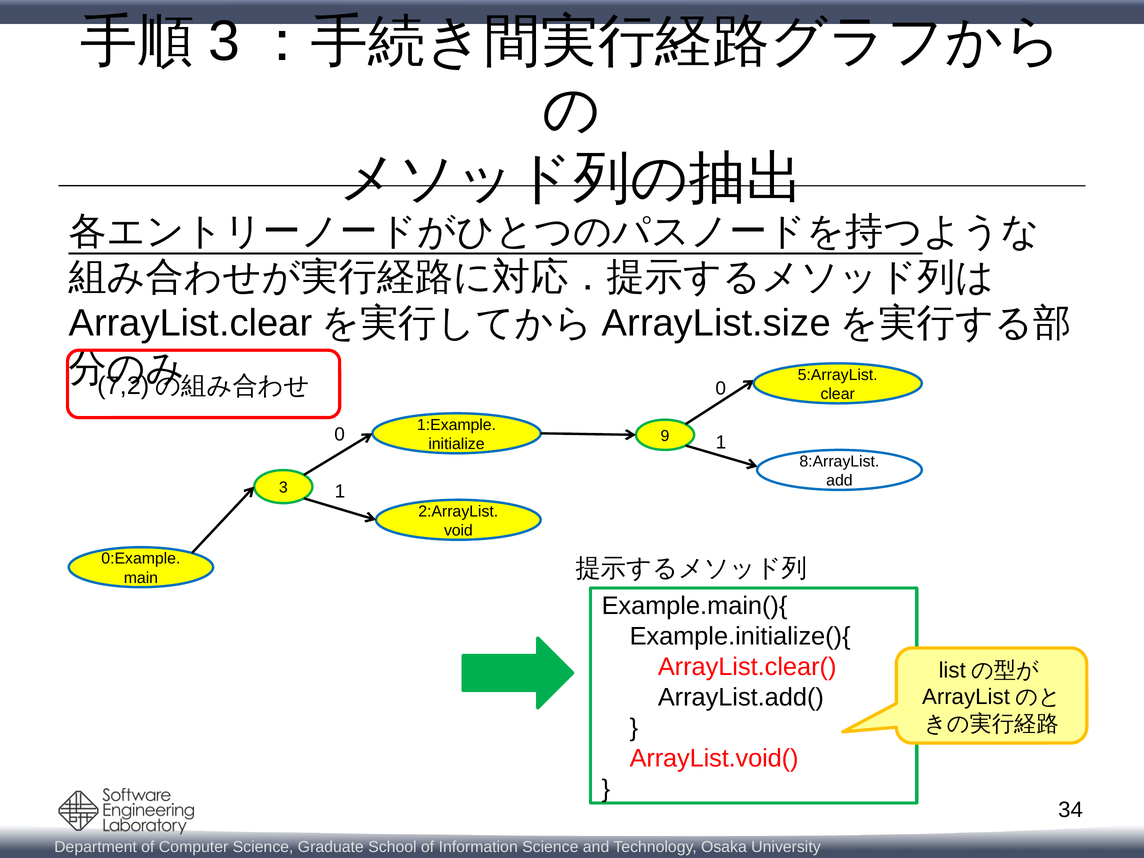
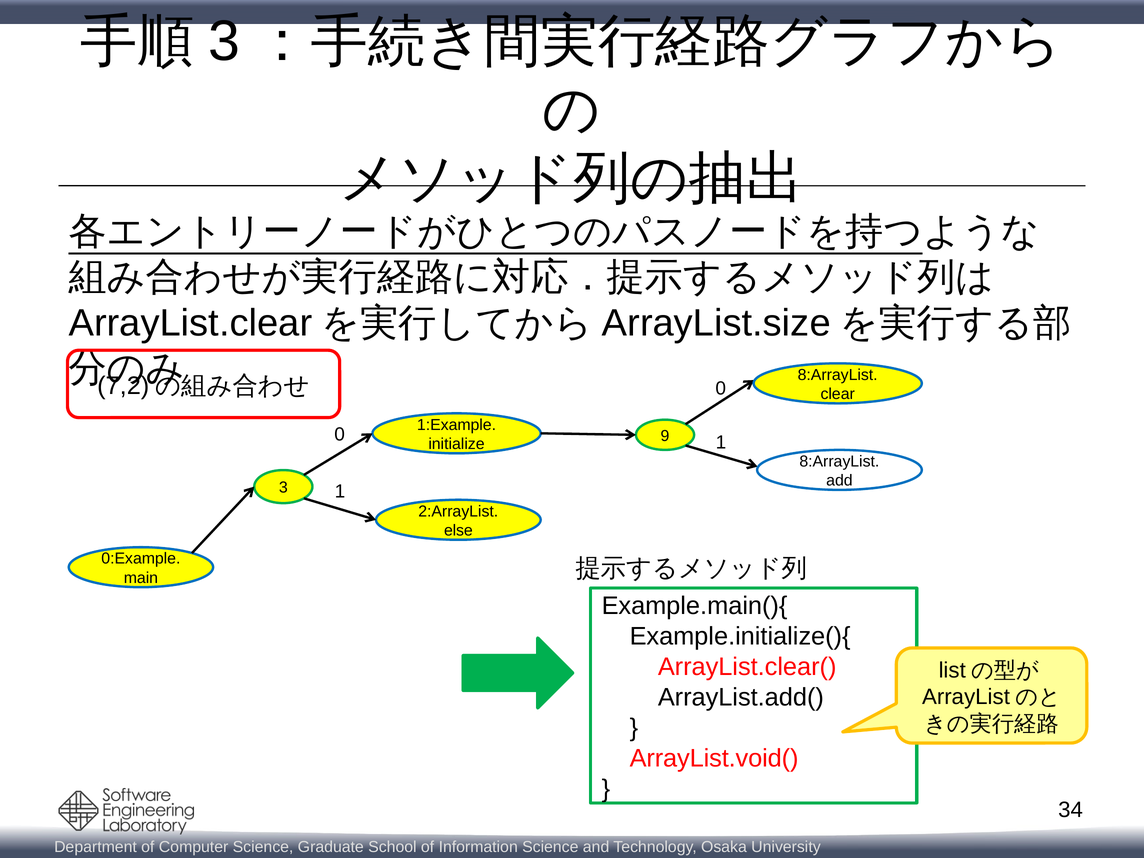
5:ArrayList: 5:ArrayList -> 8:ArrayList (838, 375)
void: void -> else (458, 530)
